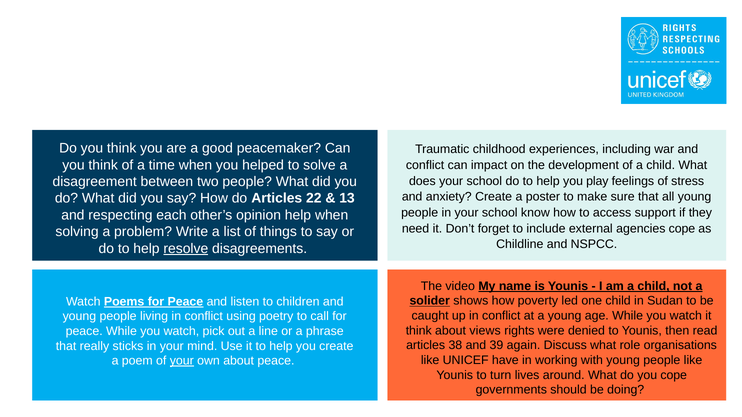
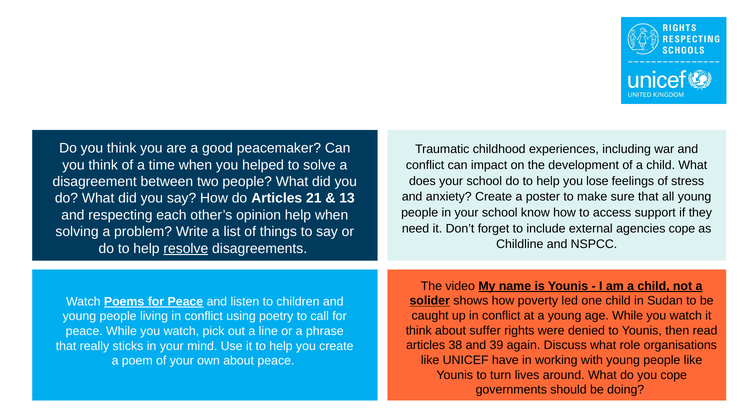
play: play -> lose (597, 181)
22: 22 -> 21 (314, 199)
views: views -> suffer (485, 331)
your underline: present -> none (182, 361)
